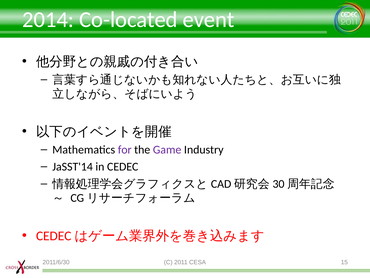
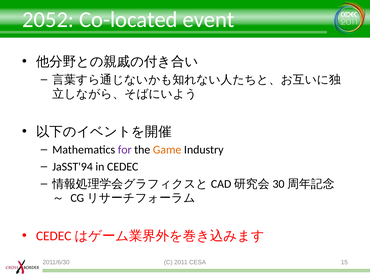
2014: 2014 -> 2052 (48, 20)
Game colour: purple -> orange (167, 149)
JaSST'14: JaSST'14 -> JaSST'94 (73, 166)
